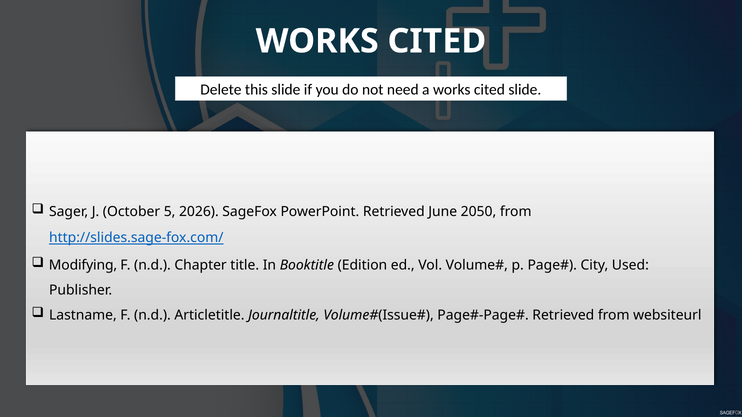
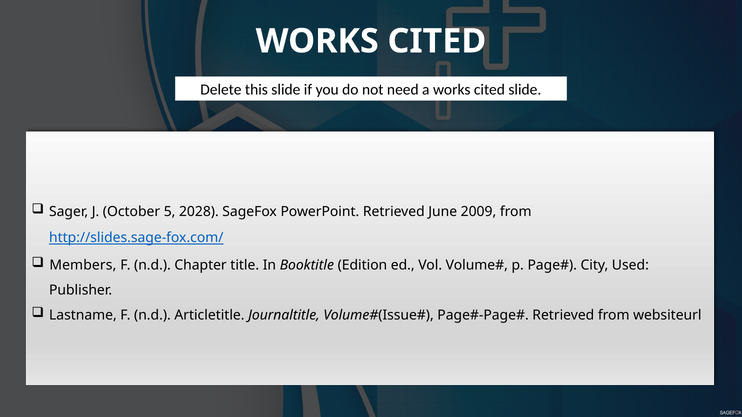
2026: 2026 -> 2028 (199, 212)
2050: 2050 -> 2009 (478, 212)
Modifying: Modifying -> Members (83, 265)
